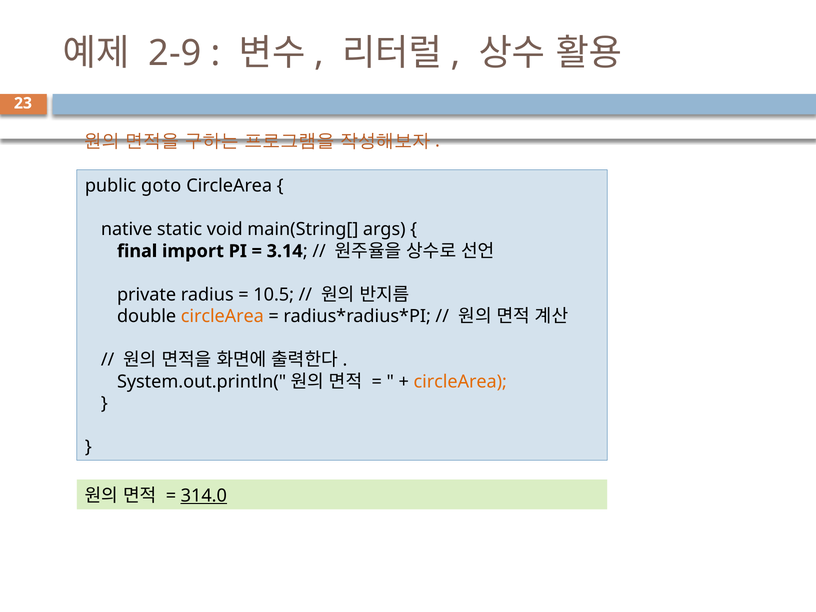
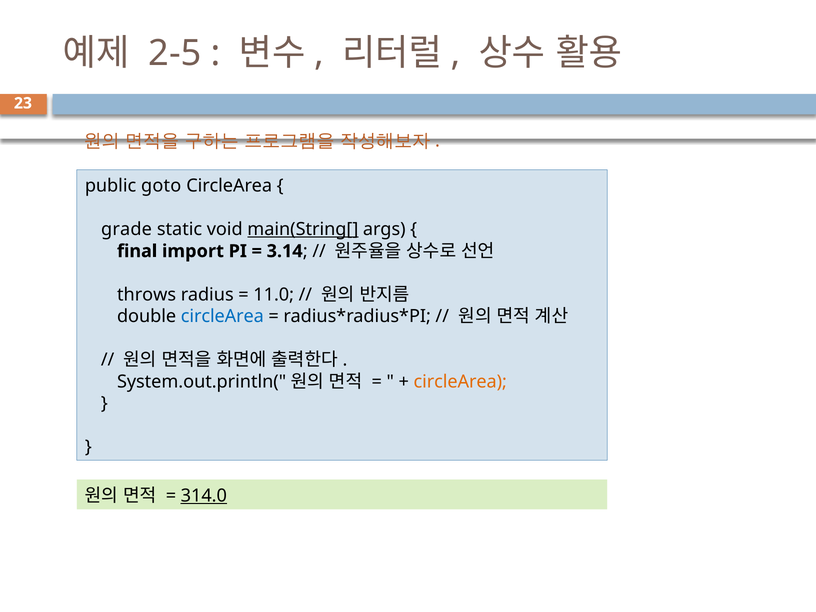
2-9: 2-9 -> 2-5 (175, 53)
native: native -> grade (127, 229)
main(String[ underline: none -> present (303, 229)
private: private -> throws (147, 295)
10.5: 10.5 -> 11.0 (274, 295)
circleArea colour: orange -> blue (222, 316)
